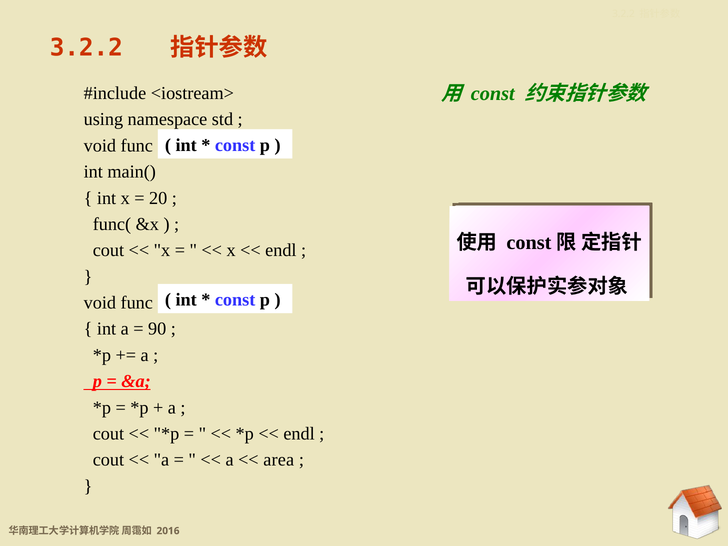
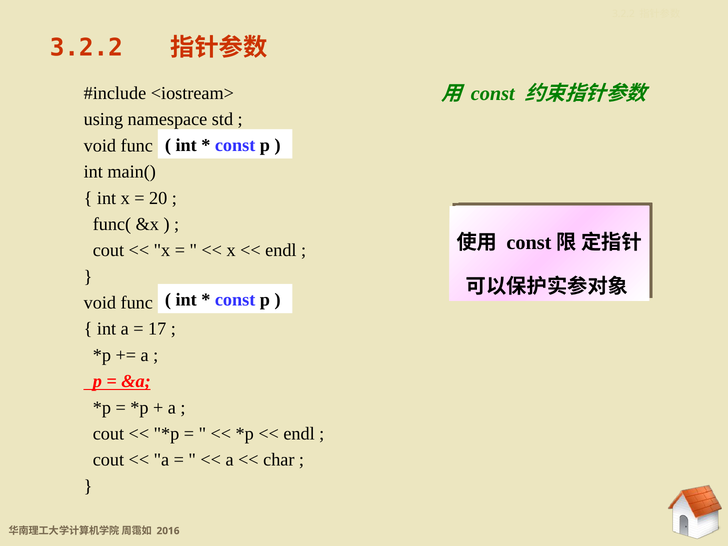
90: 90 -> 17 (157, 329)
area: area -> char (279, 460)
